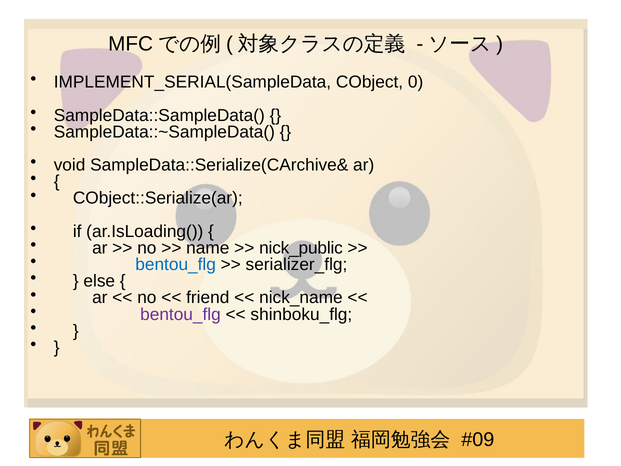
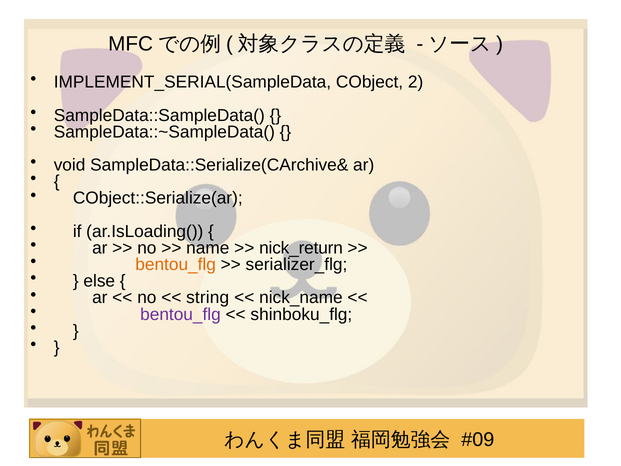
0: 0 -> 2 (416, 82)
nick_public: nick_public -> nick_return (301, 248)
bentou_flg colour: blue -> orange (176, 264)
friend: friend -> string (208, 298)
